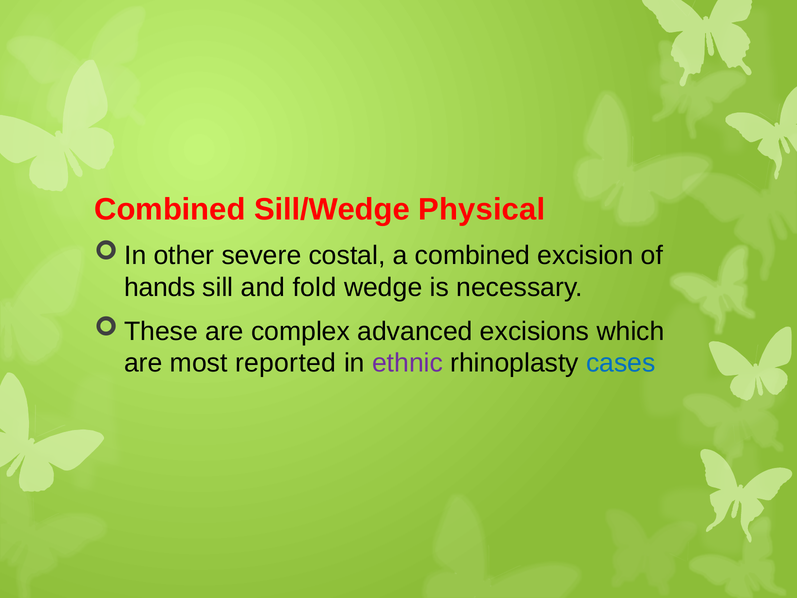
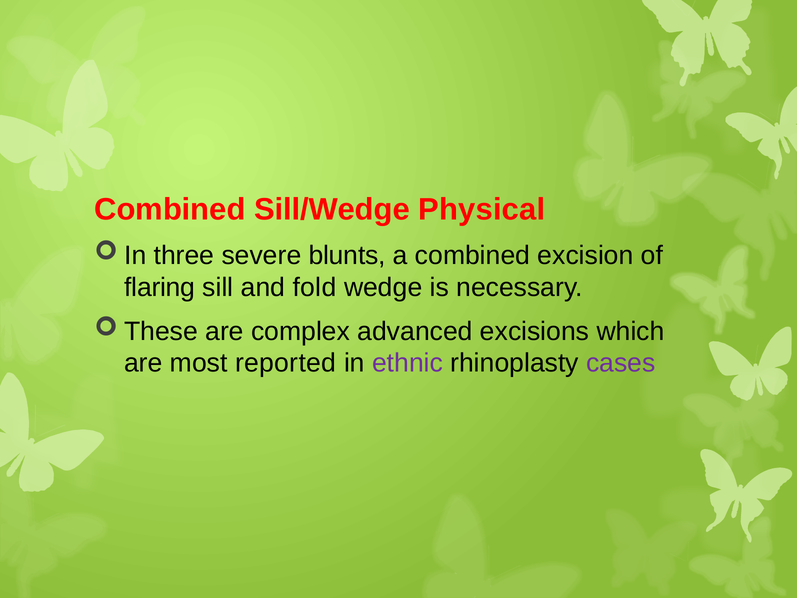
other: other -> three (184, 255)
costal: costal -> blunts (347, 255)
hands: hands -> flaring (160, 287)
cases colour: blue -> purple (621, 363)
